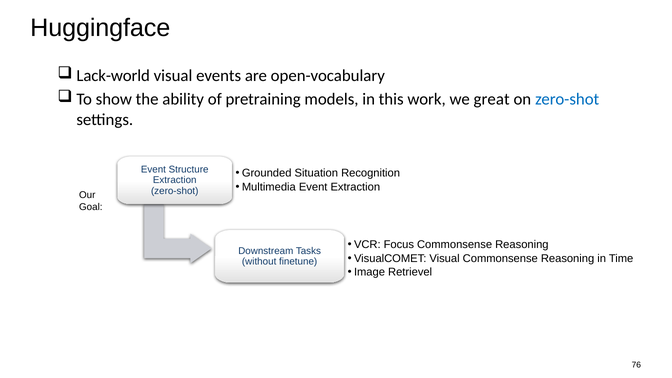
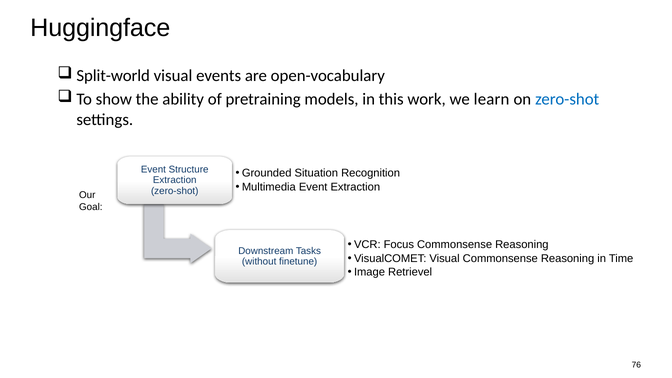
Lack-world: Lack-world -> Split-world (113, 76)
great: great -> learn (492, 99)
